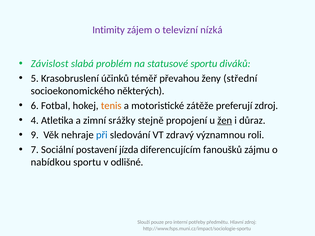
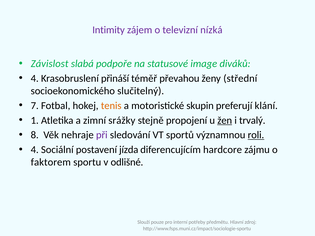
problém: problém -> podpoře (114, 64)
statusové sportu: sportu -> image (204, 64)
5: 5 -> 4 (35, 78)
účinků: účinků -> přináší (115, 78)
některých: některých -> slučitelný (141, 91)
6: 6 -> 7 (35, 106)
zátěže: zátěže -> skupin (200, 106)
preferují zdroj: zdroj -> klání (266, 106)
4: 4 -> 1 (35, 120)
důraz: důraz -> trvalý (252, 120)
9: 9 -> 8 (35, 135)
při colour: blue -> purple (102, 135)
zdravý: zdravý -> sportů (180, 135)
roli underline: none -> present (256, 135)
7: 7 -> 4 (35, 150)
fanoušků: fanoušků -> hardcore (223, 150)
nabídkou: nabídkou -> faktorem (51, 162)
